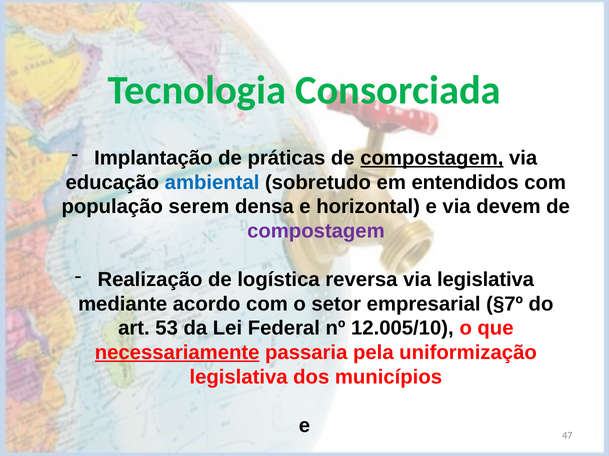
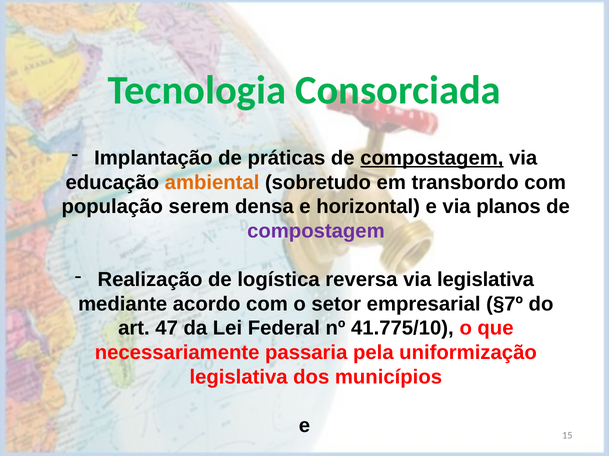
ambiental colour: blue -> orange (212, 183)
entendidos: entendidos -> transbordo (465, 183)
devem: devem -> planos (509, 207)
53: 53 -> 47 (167, 329)
12.005/10: 12.005/10 -> 41.775/10 (402, 329)
necessariamente underline: present -> none (177, 353)
47: 47 -> 15 (567, 436)
